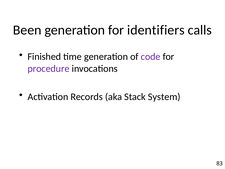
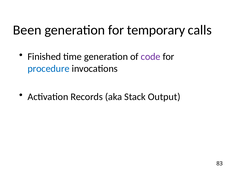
identifiers: identifiers -> temporary (156, 30)
procedure colour: purple -> blue (49, 69)
System: System -> Output (164, 97)
